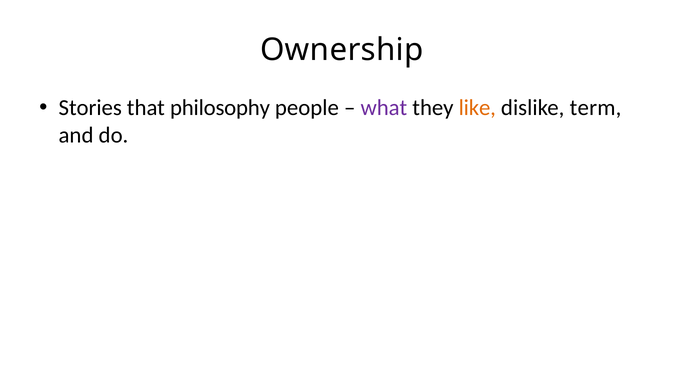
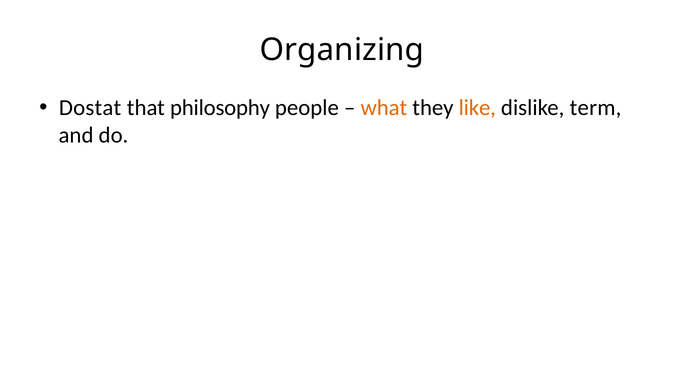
Ownership: Ownership -> Organizing (342, 50)
Stories: Stories -> Dostat (90, 108)
what colour: purple -> orange (384, 108)
